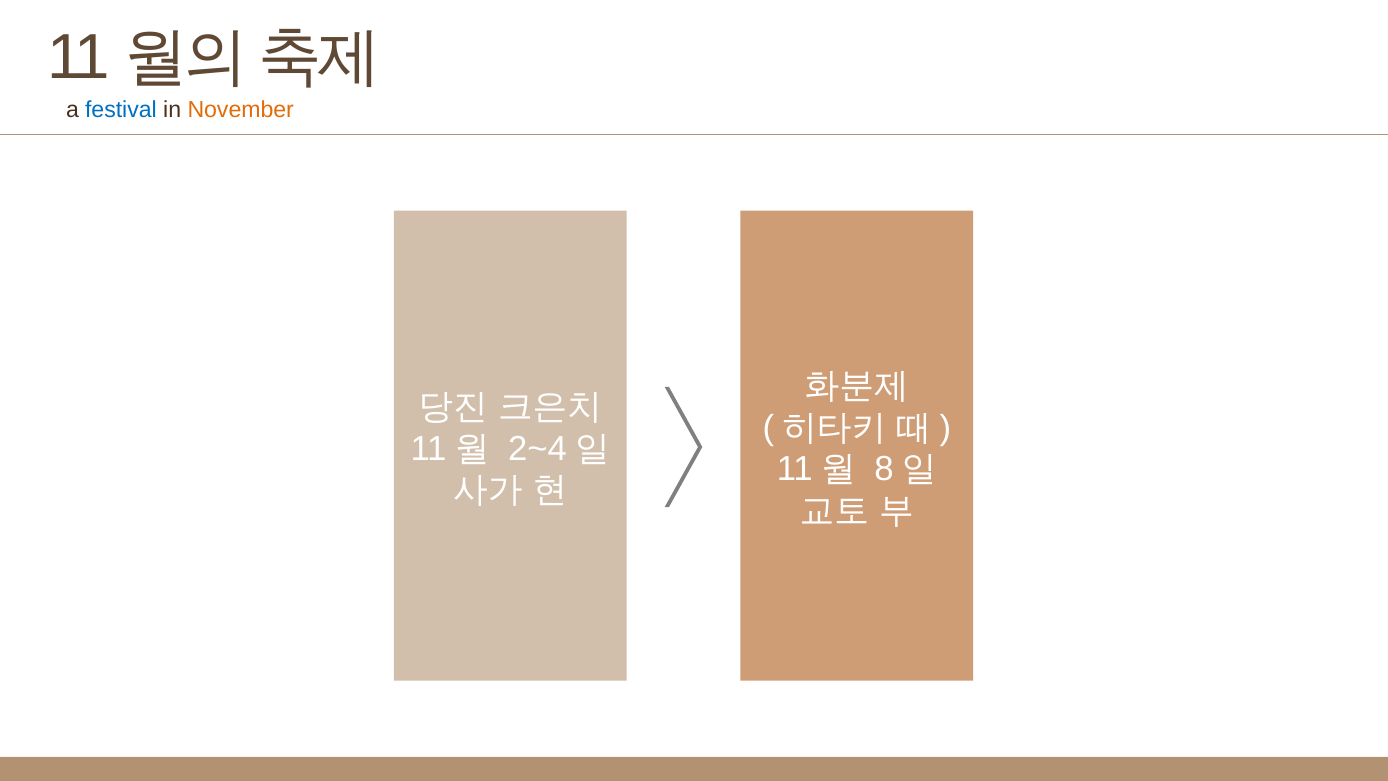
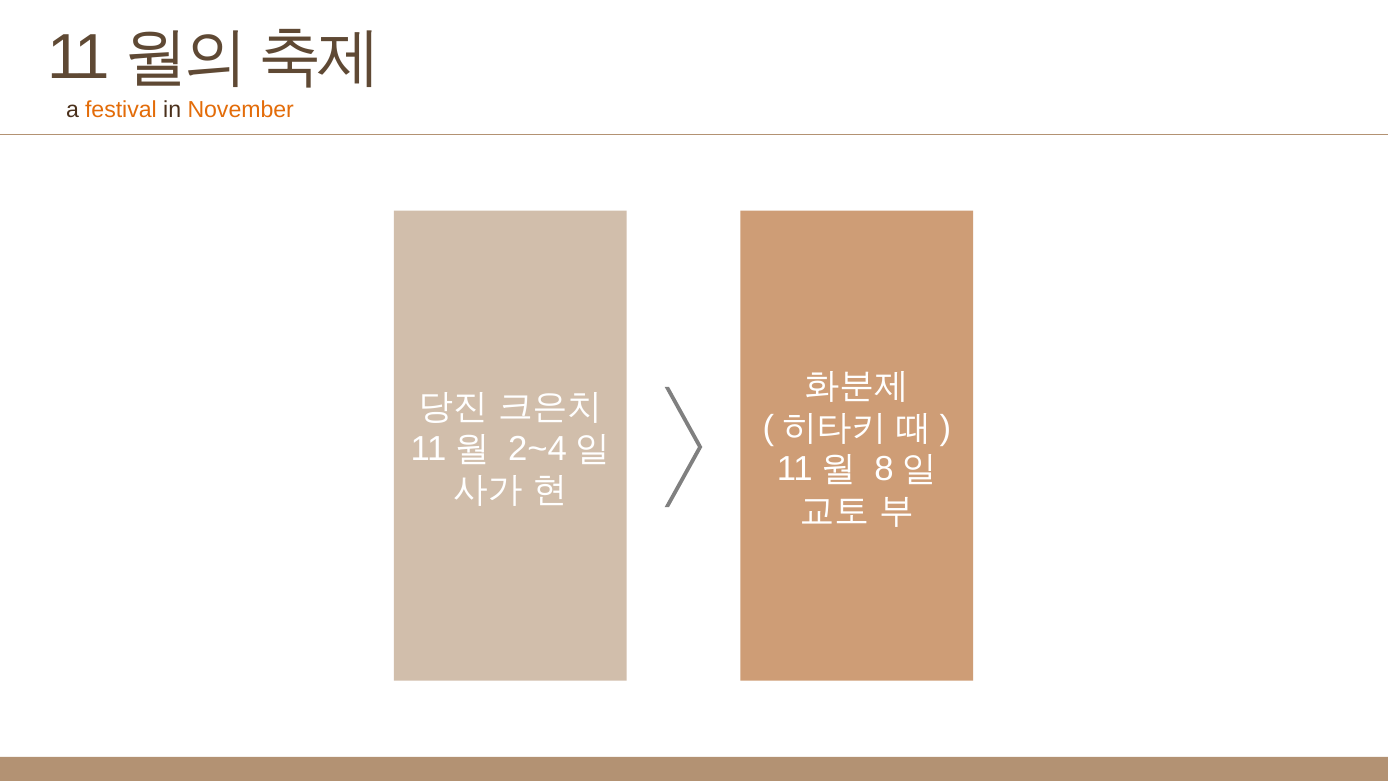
festival colour: blue -> orange (121, 110)
